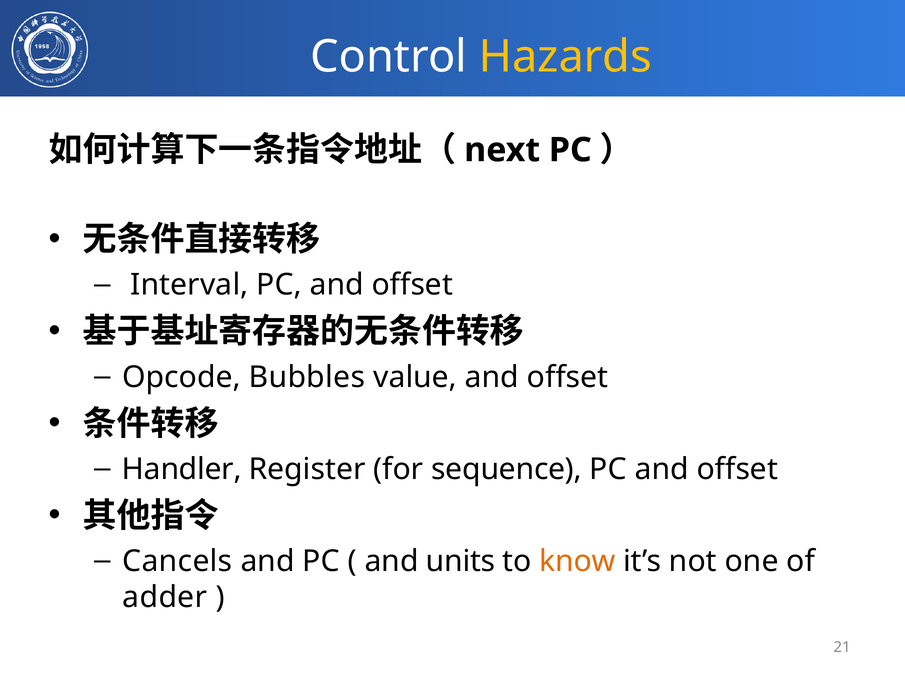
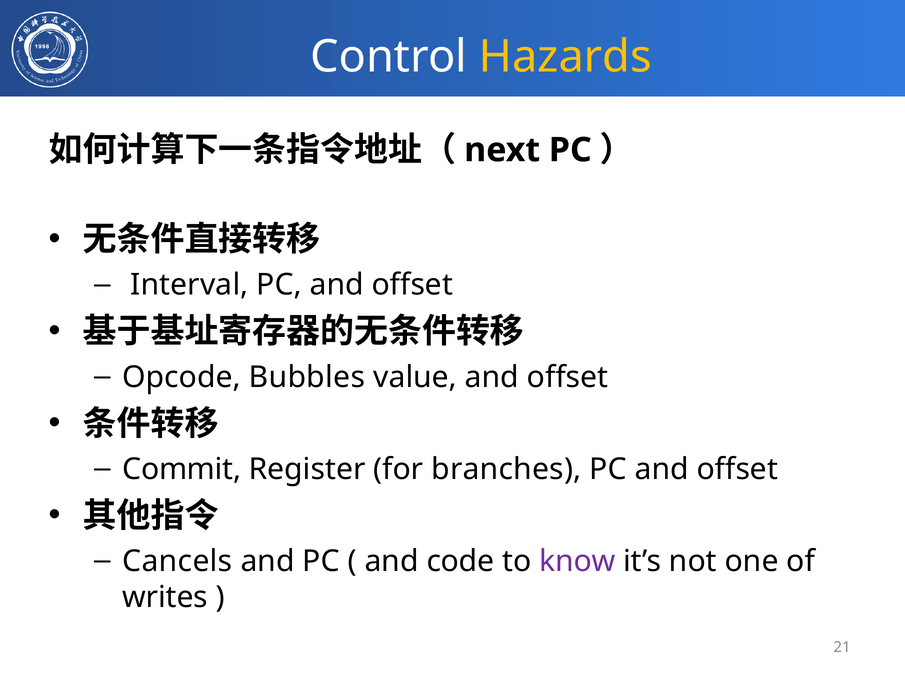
Handler: Handler -> Commit (182, 469)
sequence: sequence -> branches (506, 469)
units: units -> code (460, 561)
know colour: orange -> purple (577, 561)
adder: adder -> writes (165, 597)
